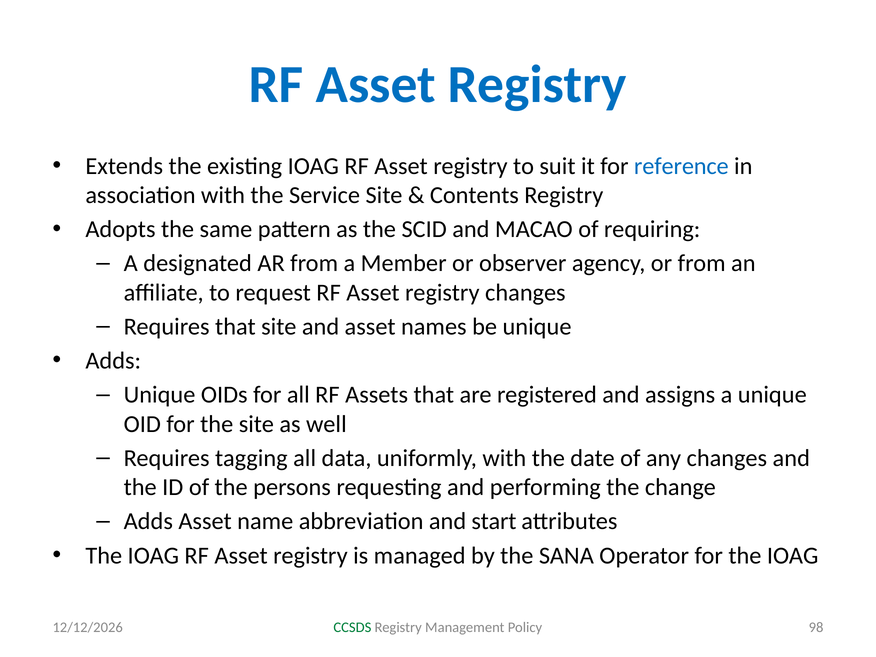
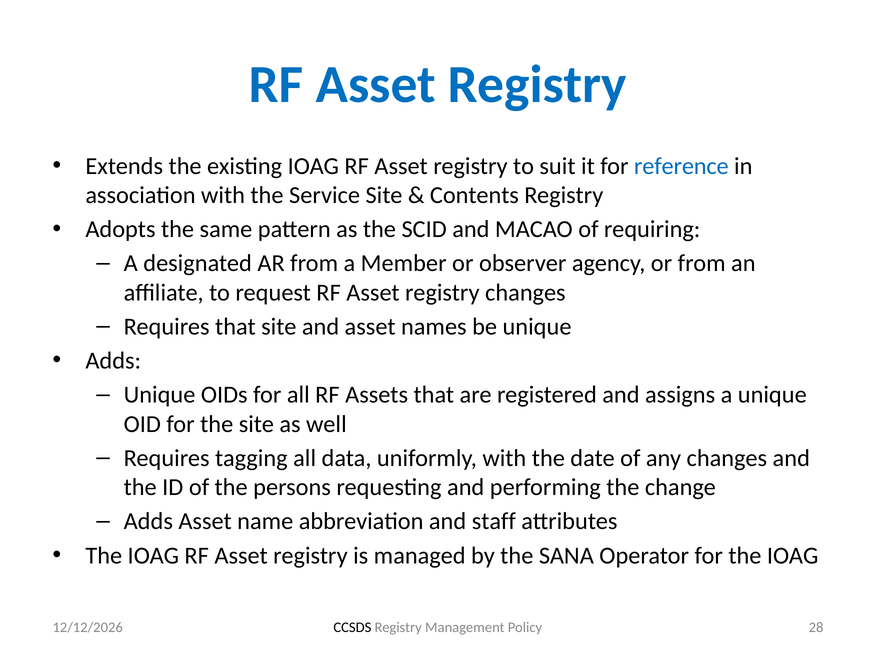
start: start -> staff (494, 521)
CCSDS colour: green -> black (352, 627)
98: 98 -> 28 (816, 627)
